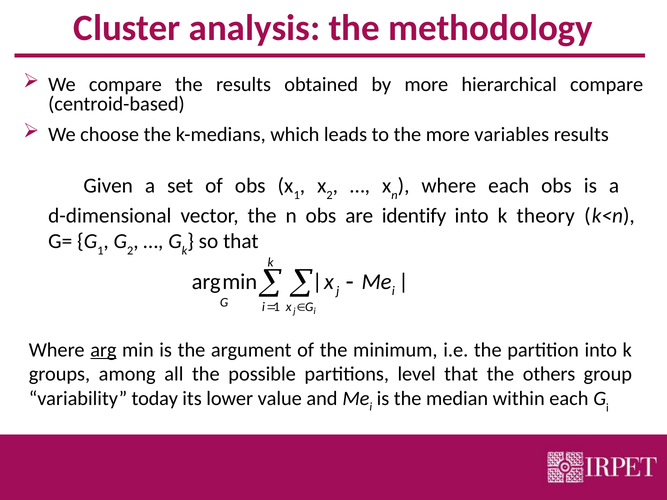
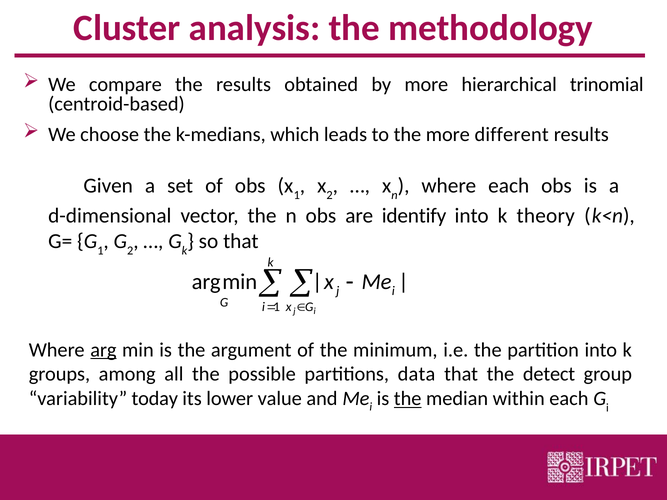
hierarchical compare: compare -> trinomial (607, 84)
variables: variables -> different (512, 135)
level: level -> data (416, 374)
others: others -> detect (549, 374)
the underline: none -> present (408, 399)
